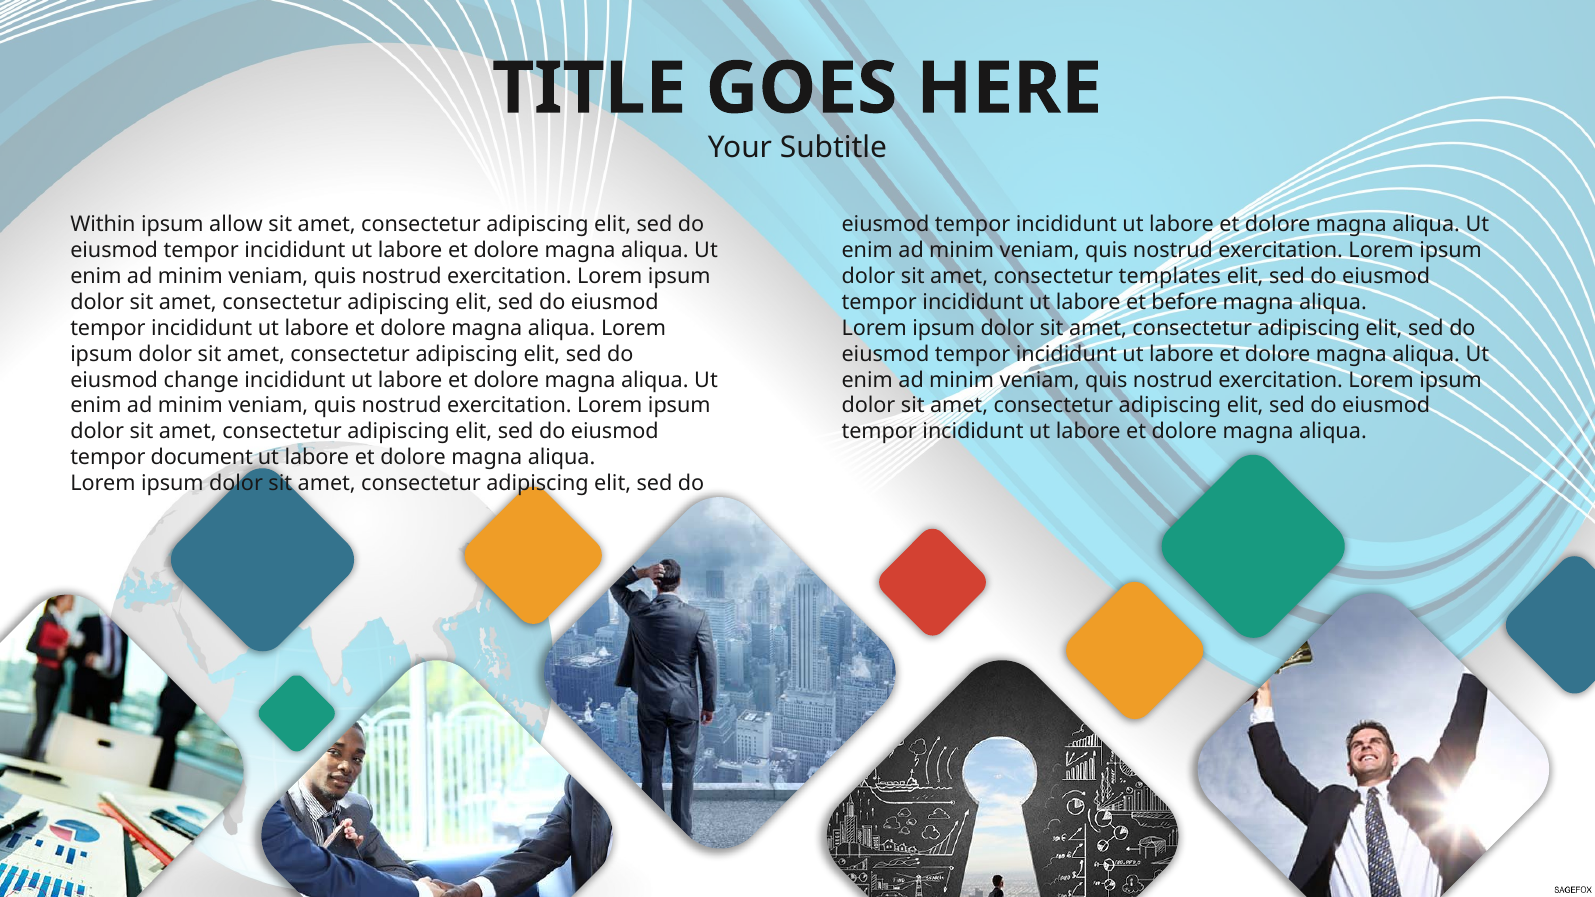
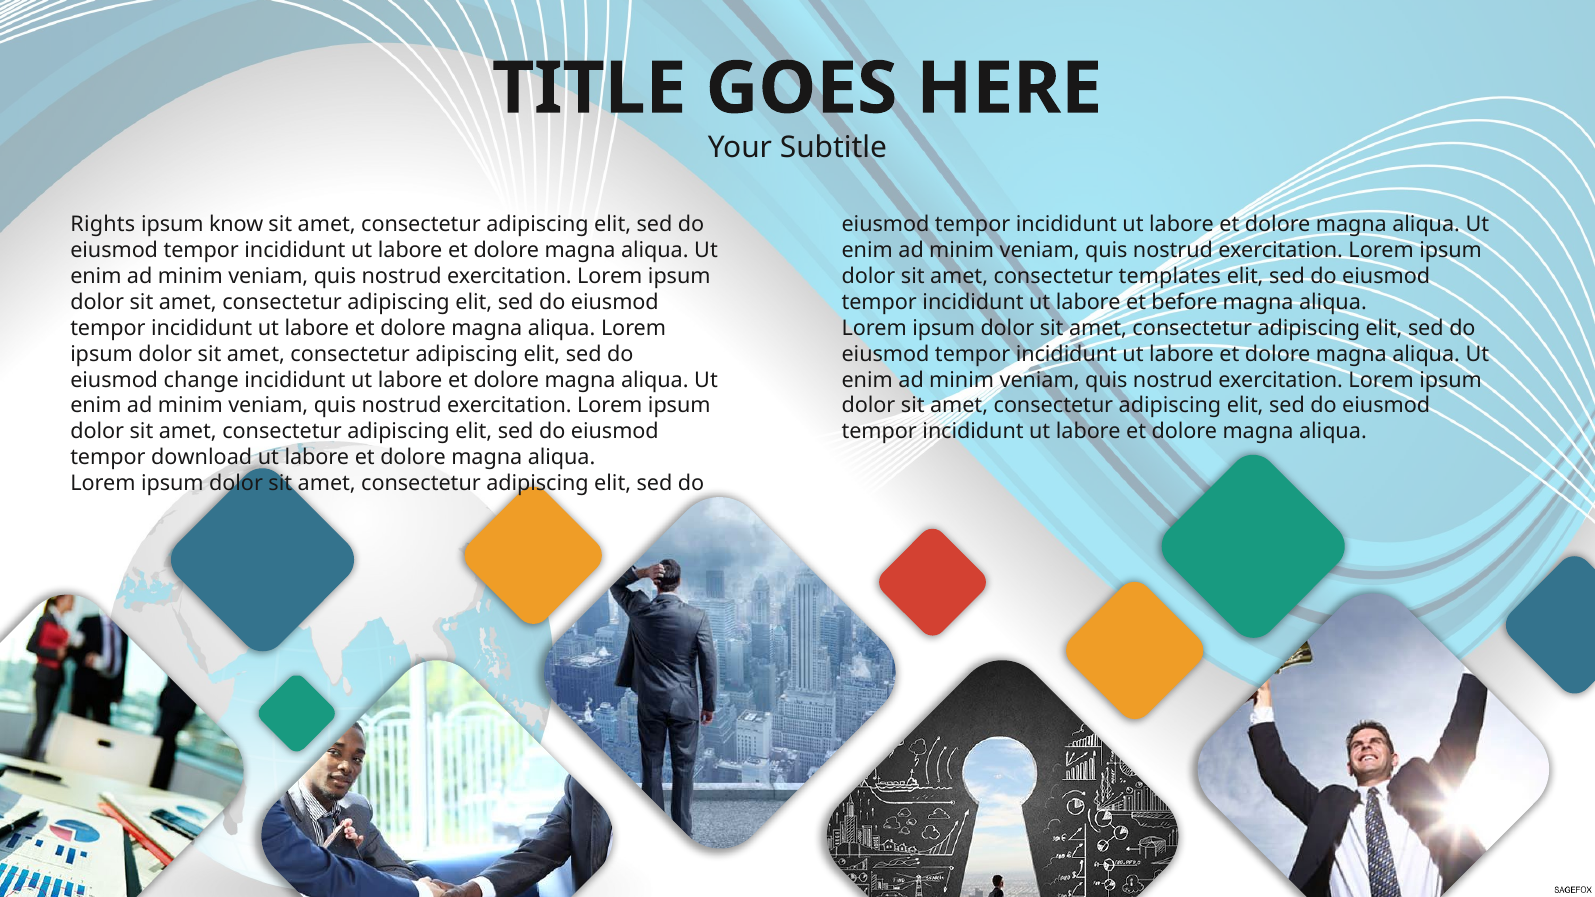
Within: Within -> Rights (103, 224)
allow: allow -> know (236, 224)
document: document -> download (202, 458)
